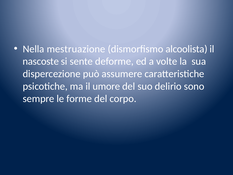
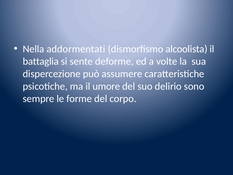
mestruazione: mestruazione -> addormentati (76, 49)
nascoste: nascoste -> battaglia (41, 61)
